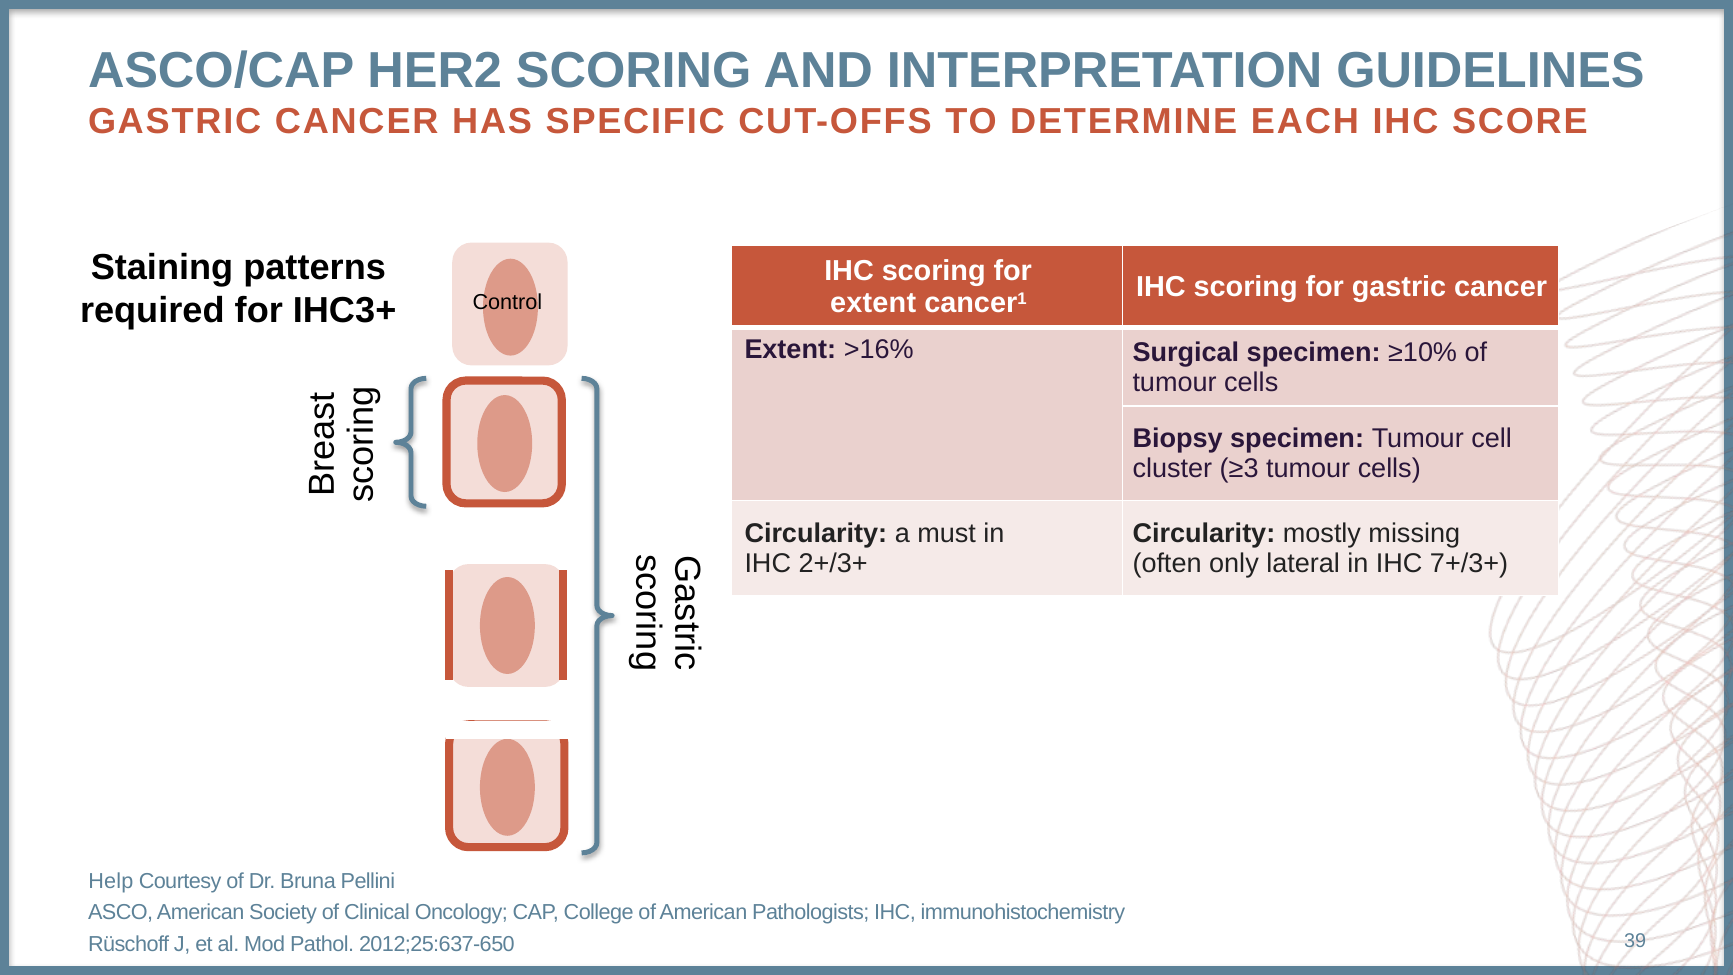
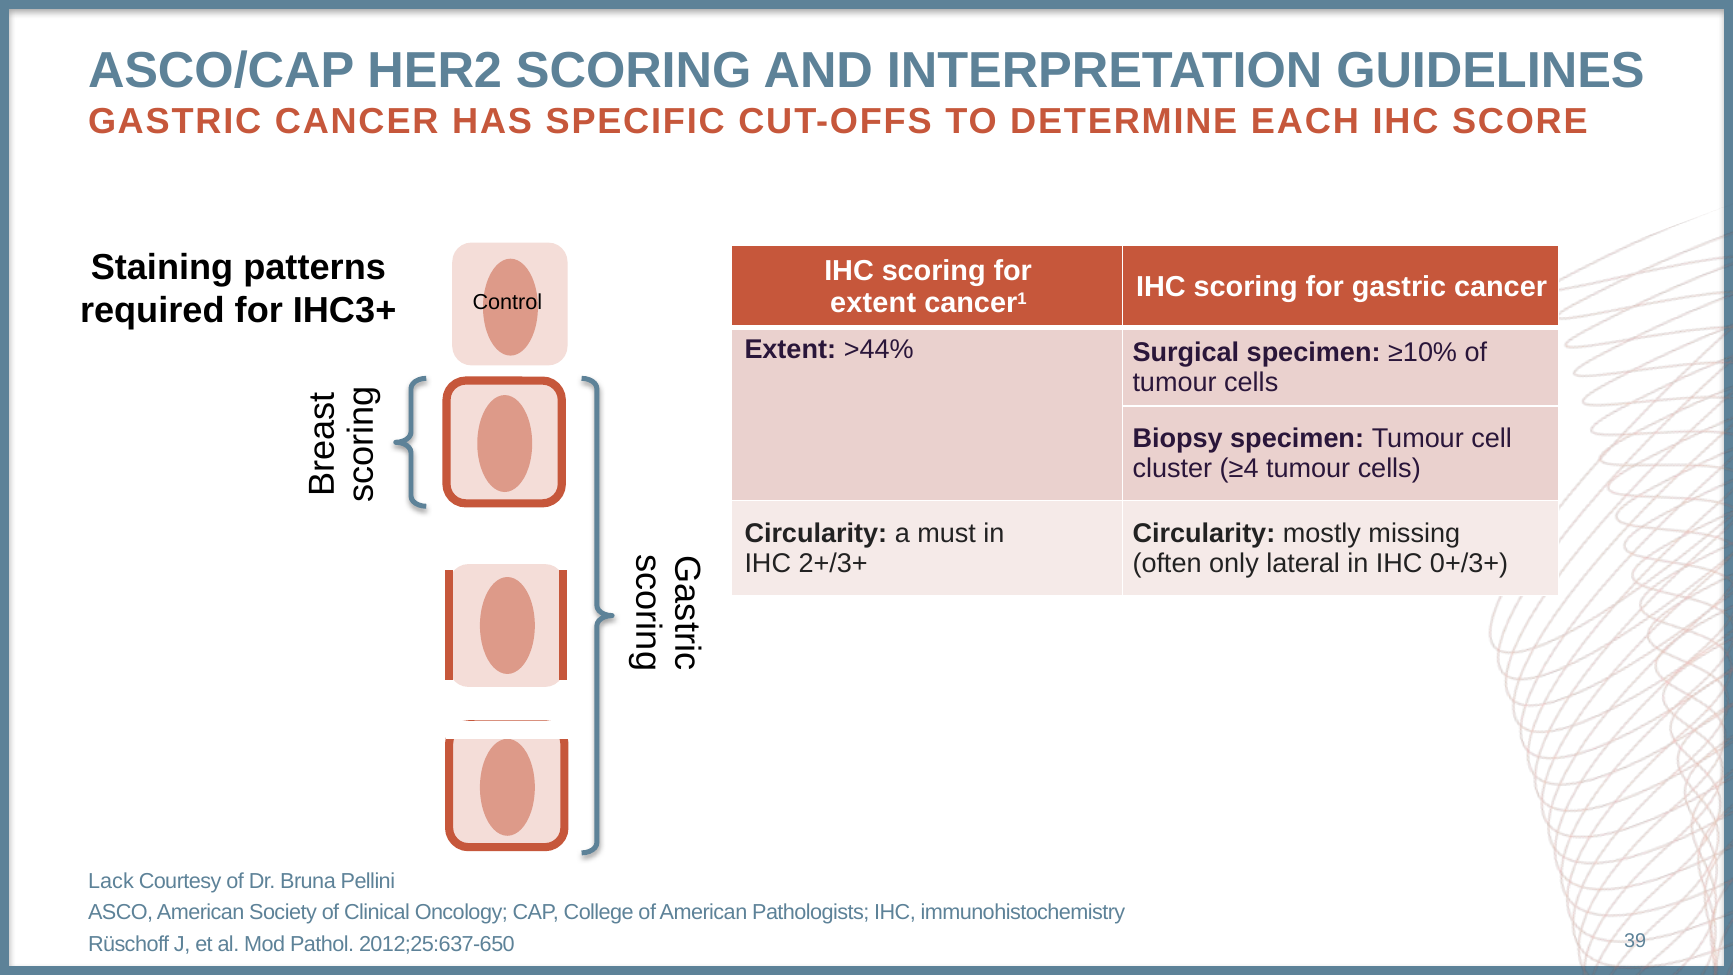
>16%: >16% -> >44% (879, 350)
≥3: ≥3 -> ≥4 (1239, 469)
7+/3+: 7+/3+ -> 0+/3+ (1469, 563)
Help: Help -> Lack (111, 881)
